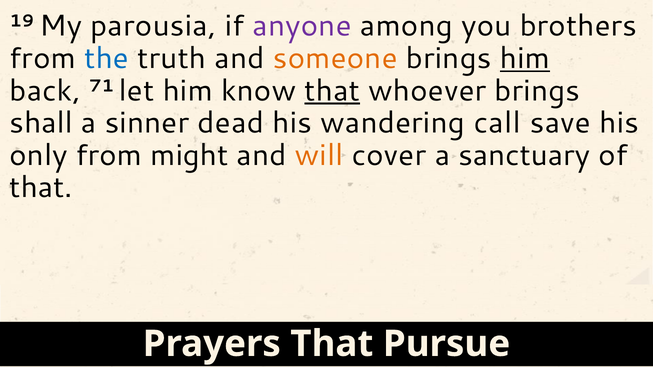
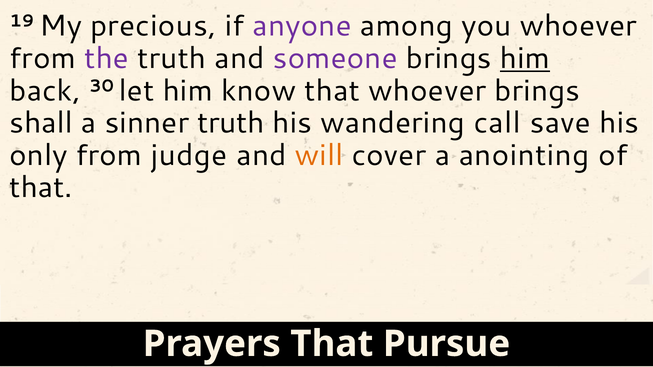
parousia: parousia -> precious (153, 26)
you brothers: brothers -> whoever (578, 26)
the colour: blue -> purple (107, 58)
someone colour: orange -> purple (335, 58)
71: 71 -> 30 (102, 86)
that underline: present -> none (332, 91)
sinner dead: dead -> truth (231, 123)
might: might -> judge (189, 155)
sanctuary: sanctuary -> anointing (524, 155)
